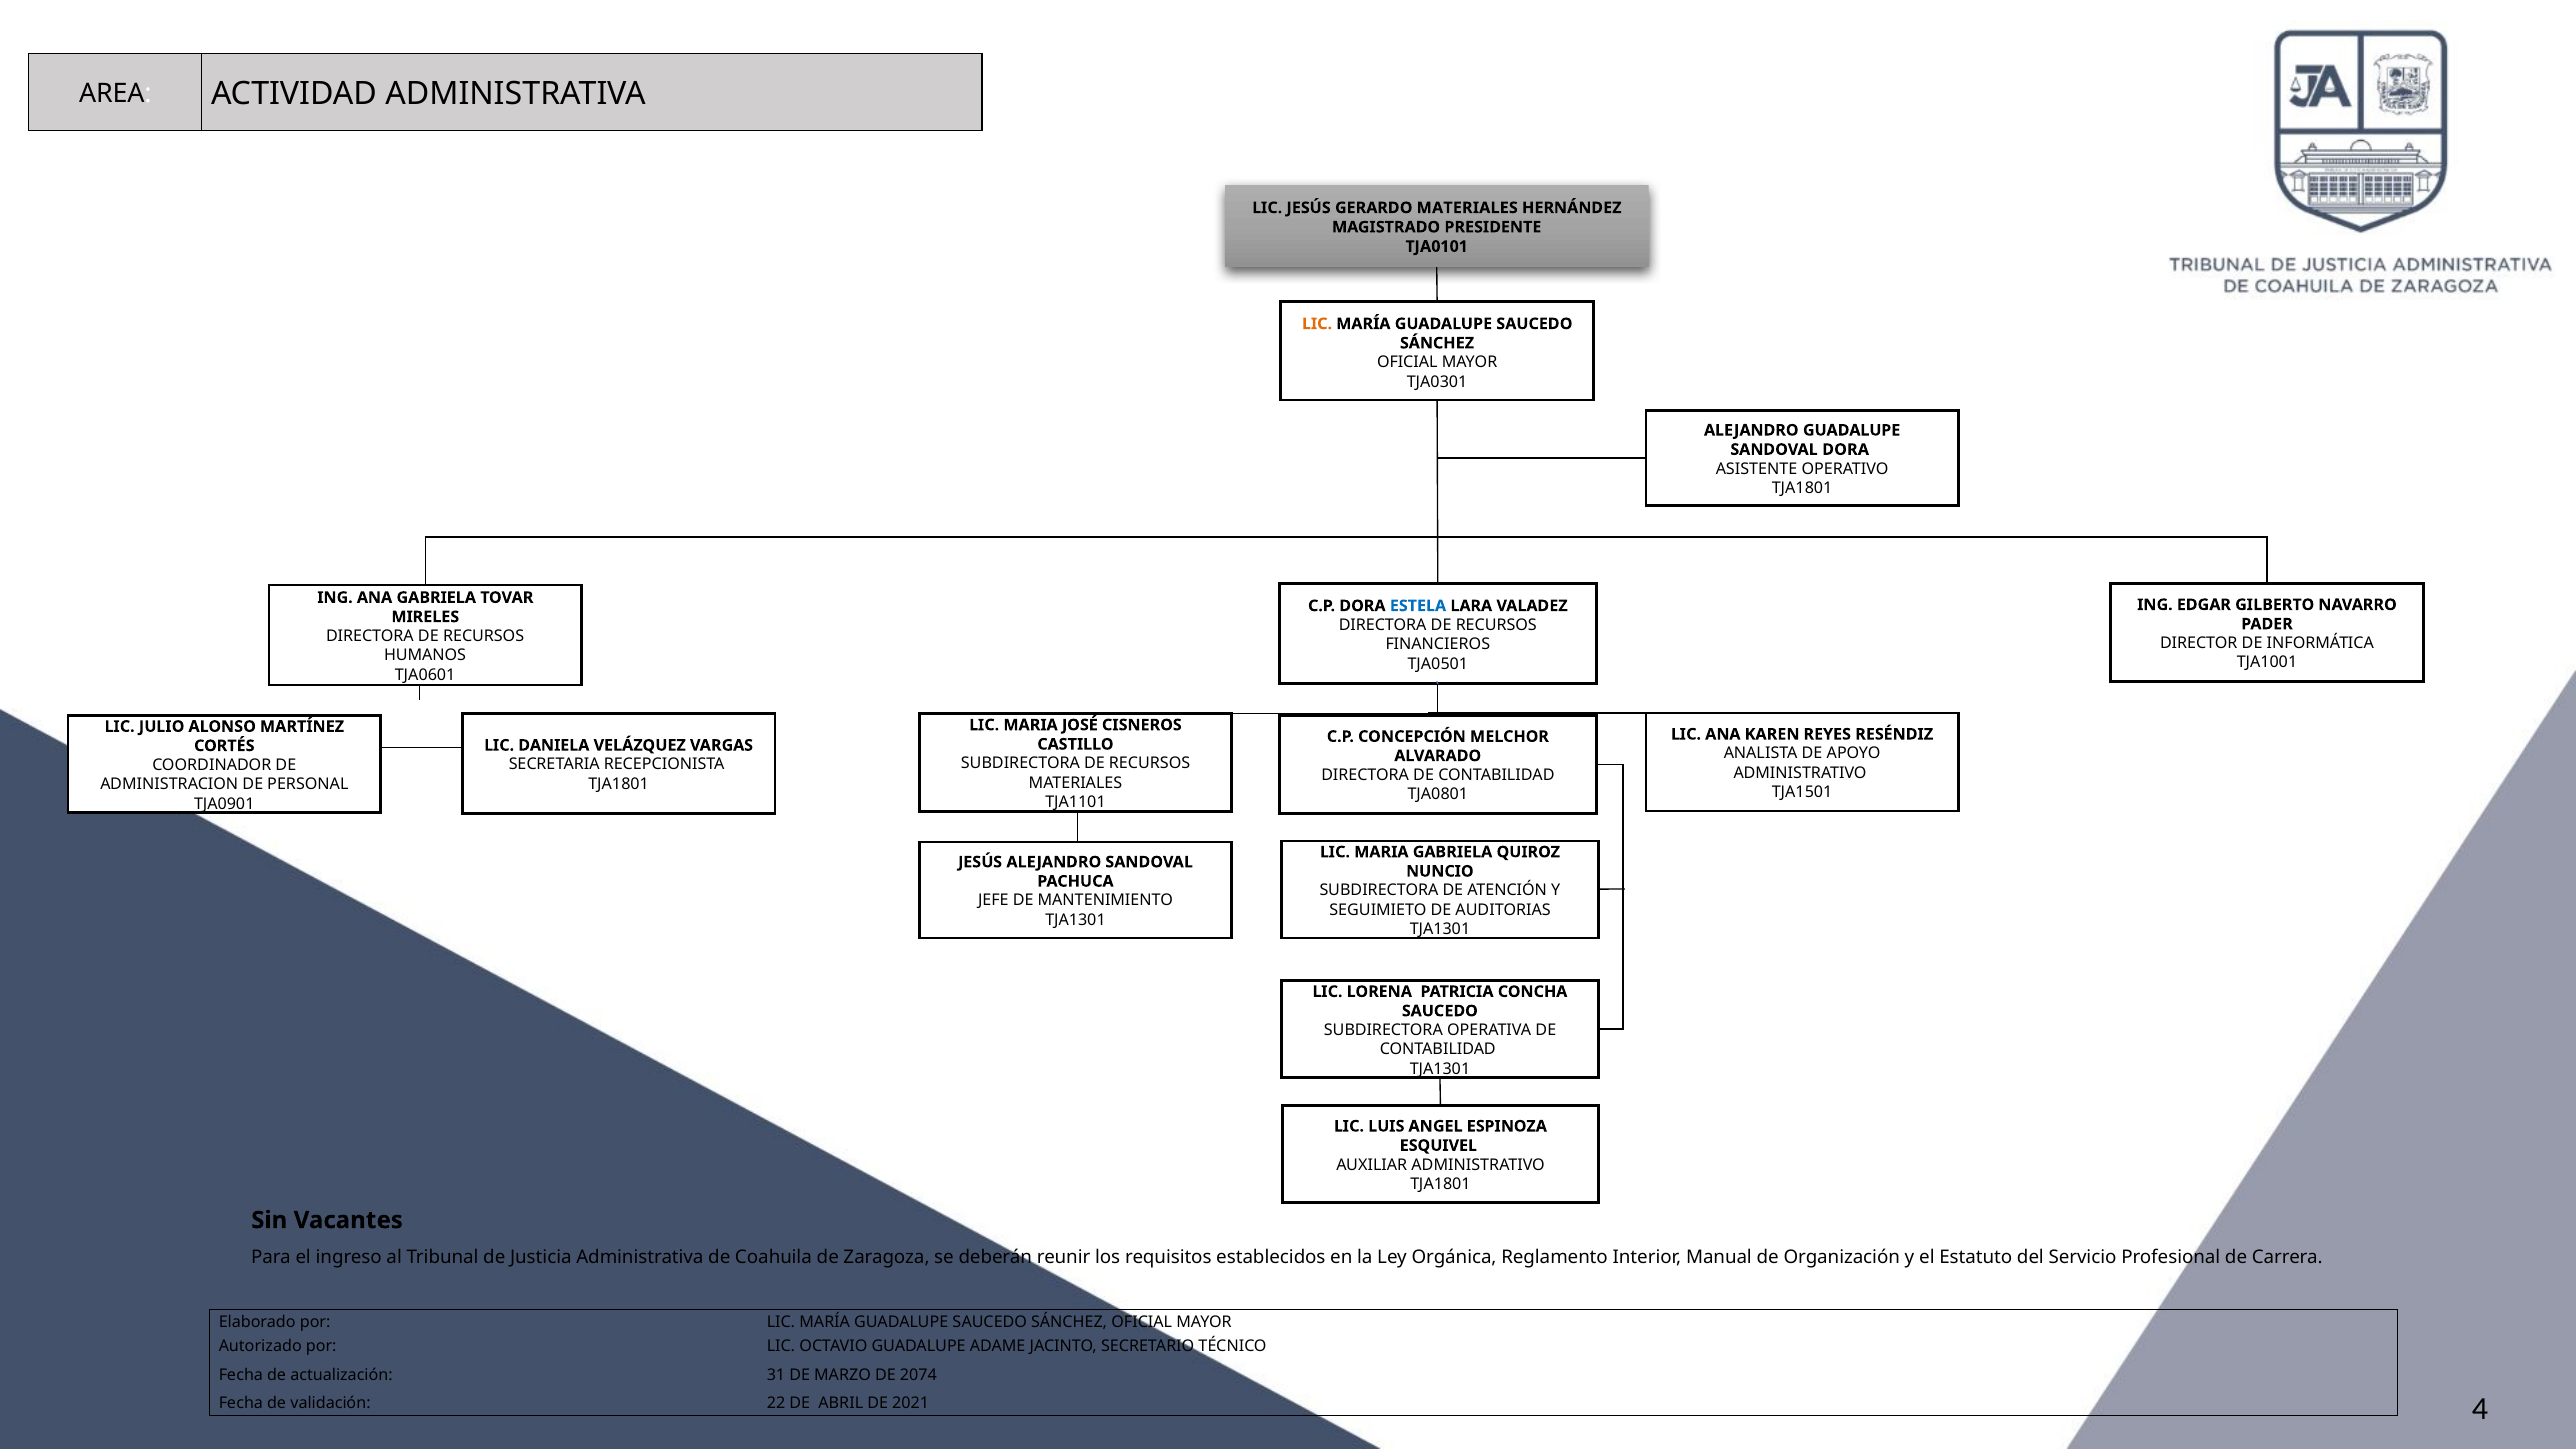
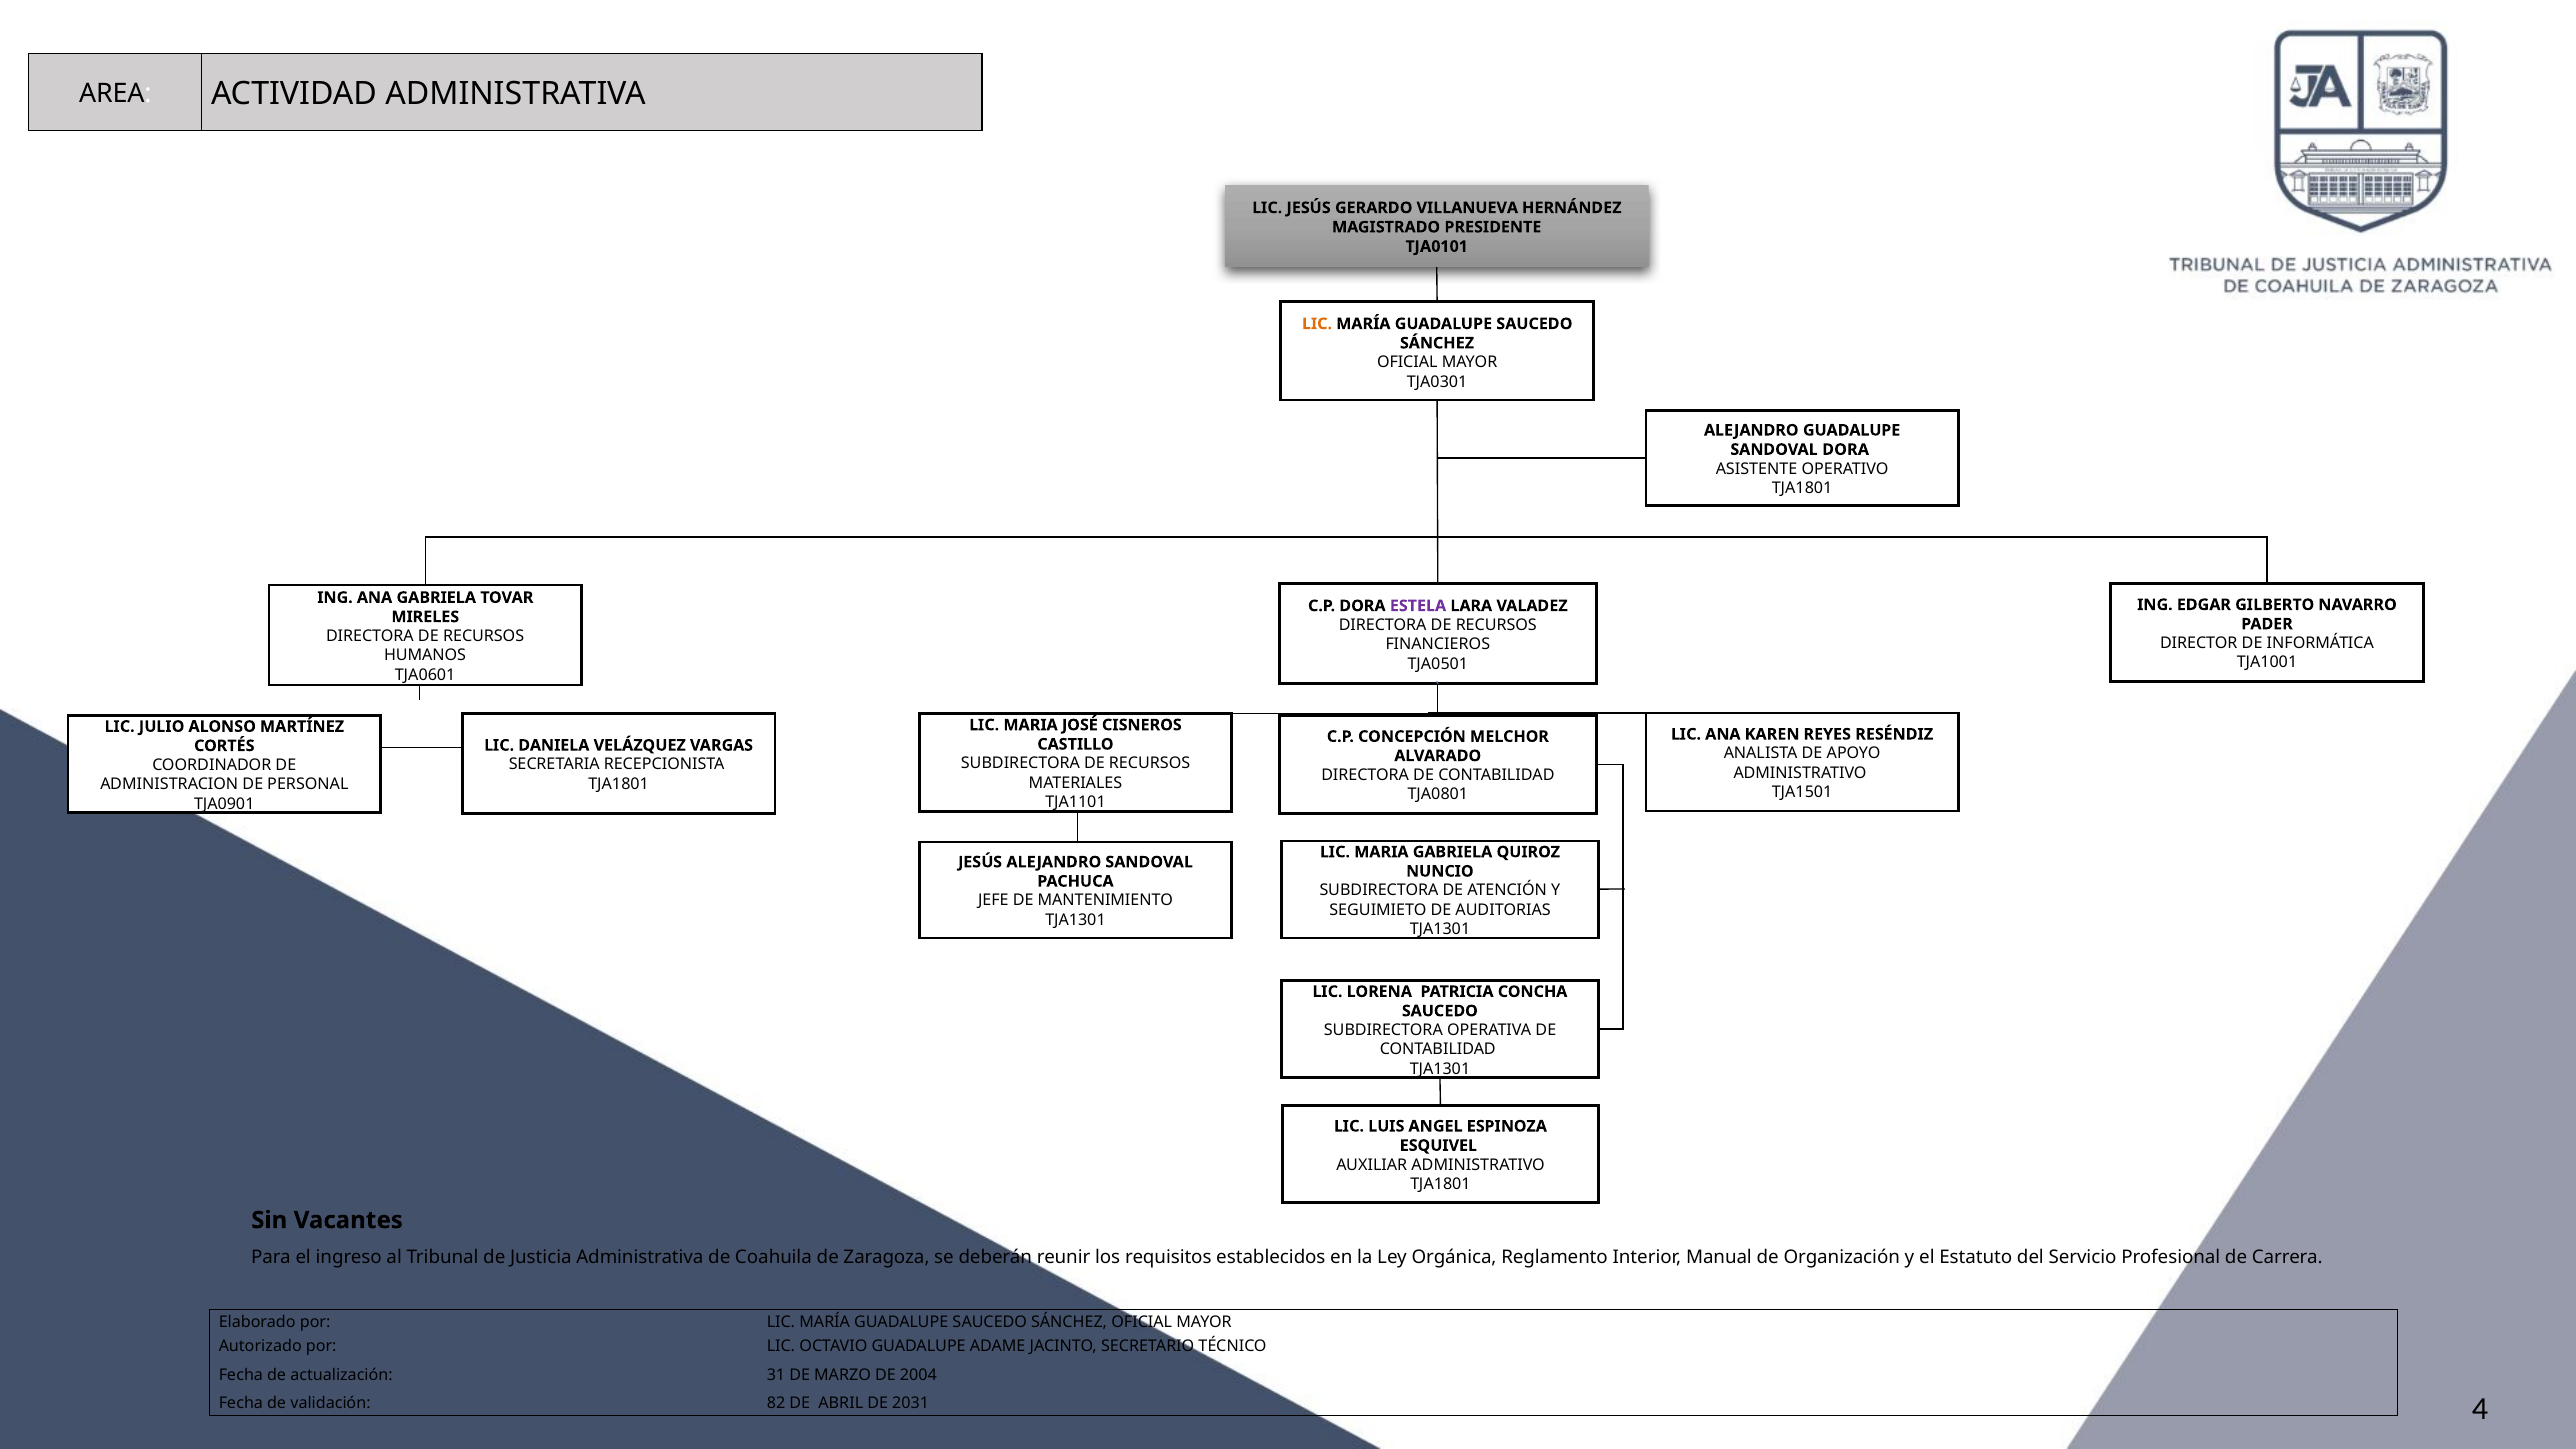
GERARDO MATERIALES: MATERIALES -> VILLANUEVA (1467, 208)
ESTELA colour: blue -> purple (1418, 606)
2074: 2074 -> 2004 (918, 1375)
22: 22 -> 82 (776, 1403)
2021: 2021 -> 2031 (911, 1403)
